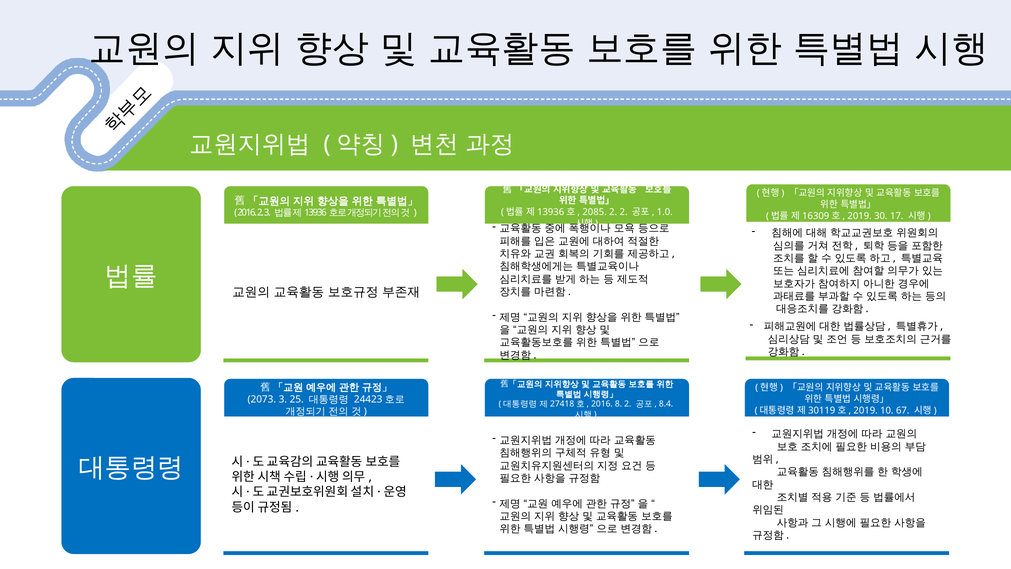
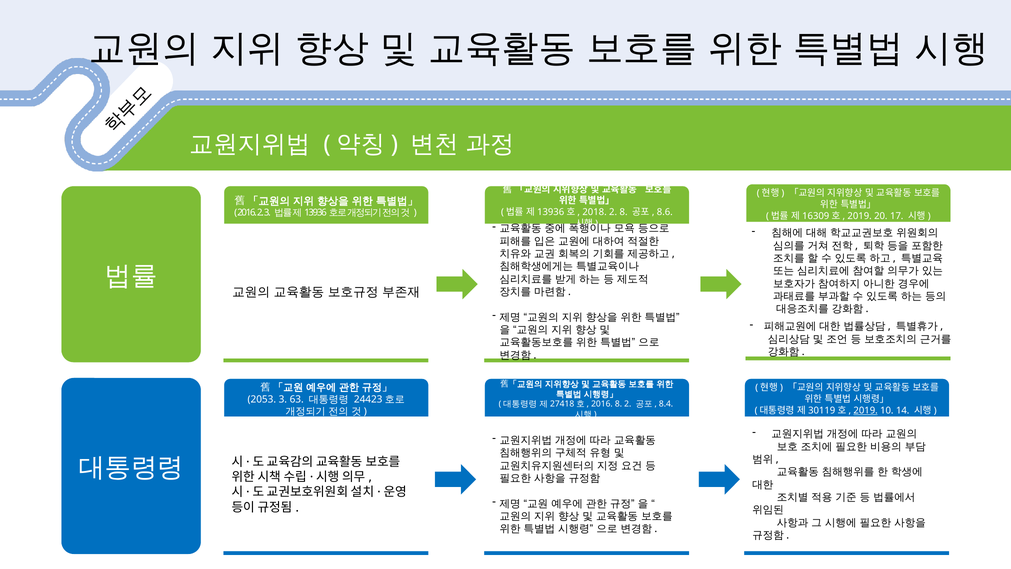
2085: 2085 -> 2018 (595, 212)
2 2: 2 -> 8 (624, 212)
1.0: 1.0 -> 8.6 (665, 212)
30: 30 -> 20 (881, 216)
2073: 2073 -> 2053 (262, 399)
25: 25 -> 63 (297, 399)
2019 underline: none -> present (866, 410)
67: 67 -> 14 (903, 410)
